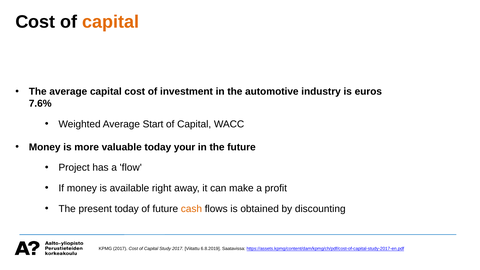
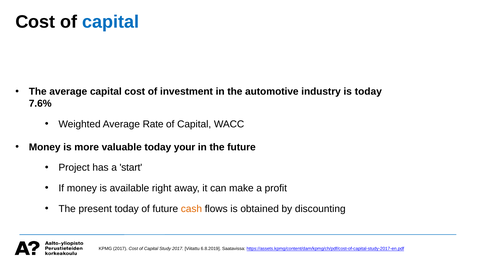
capital colour: orange -> blue (111, 22)
is euros: euros -> today (368, 92)
Start: Start -> Rate (153, 124)
flow: flow -> start (131, 168)
